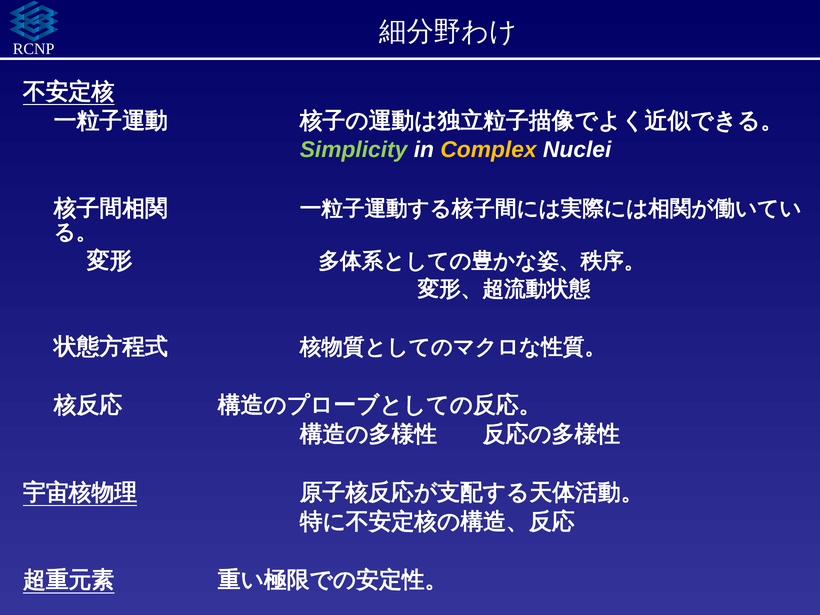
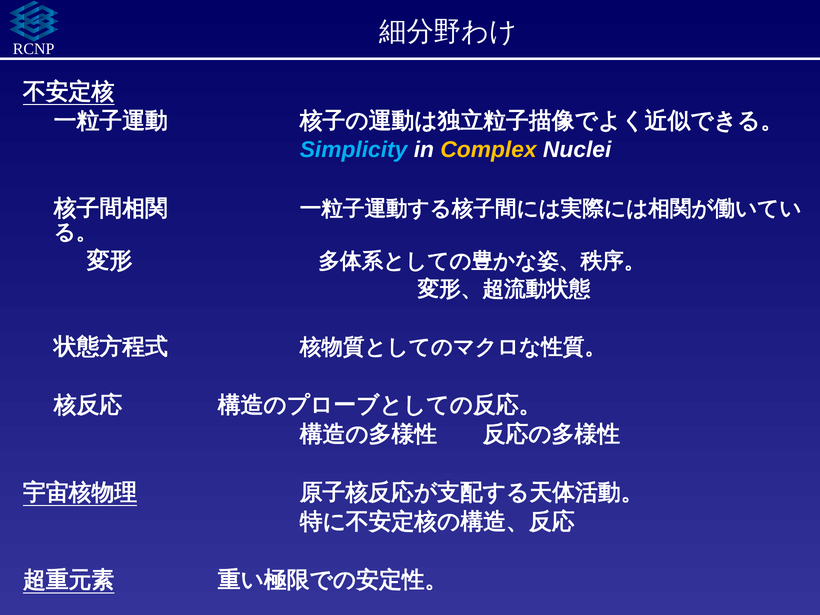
Simplicity colour: light green -> light blue (354, 150)
